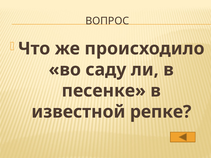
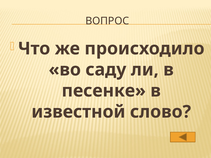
репке: репке -> слово (160, 112)
